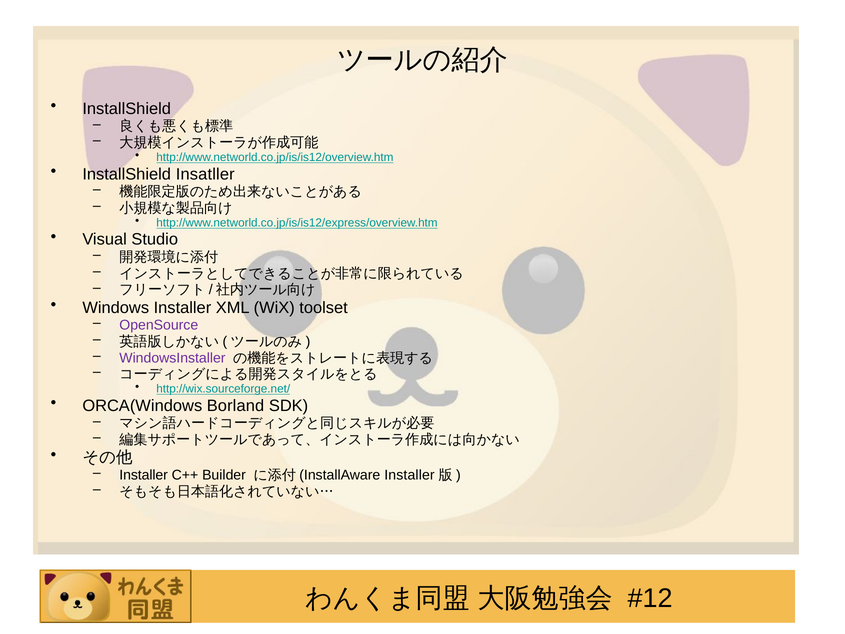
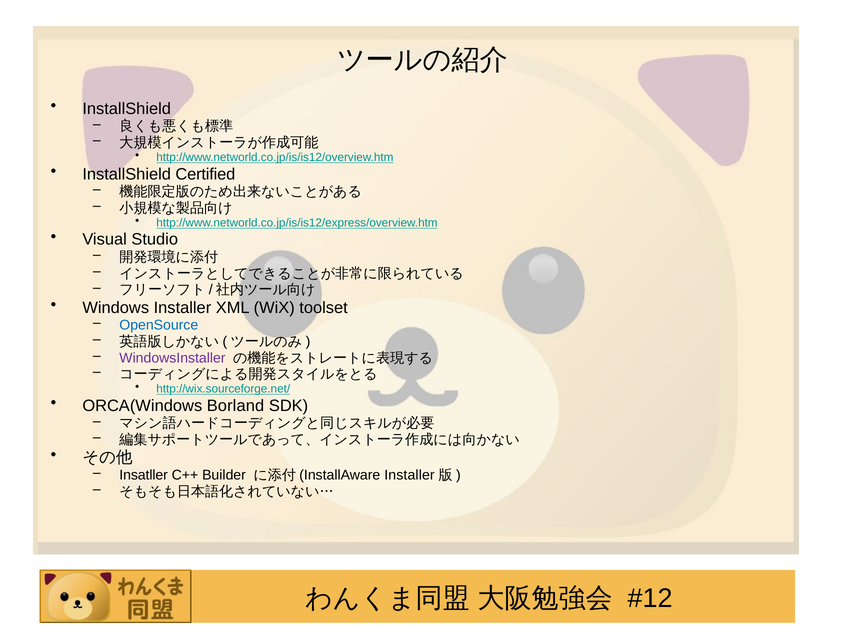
Insatller: Insatller -> Certified (205, 174)
OpenSource colour: purple -> blue (159, 325)
Installer: Installer -> Insatller (144, 475)
